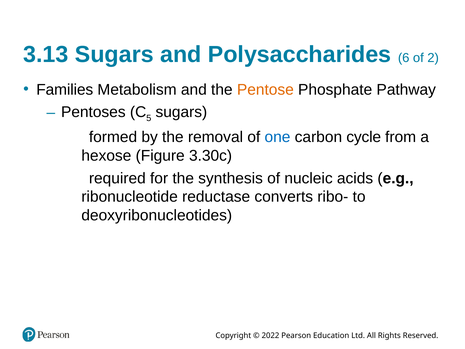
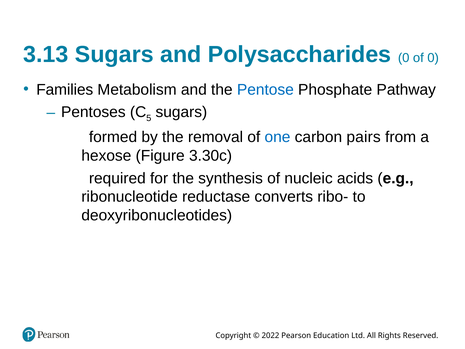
Polysaccharides 6: 6 -> 0 (404, 58)
of 2: 2 -> 0 (433, 58)
Pentose colour: orange -> blue (265, 90)
cycle: cycle -> pairs (364, 137)
